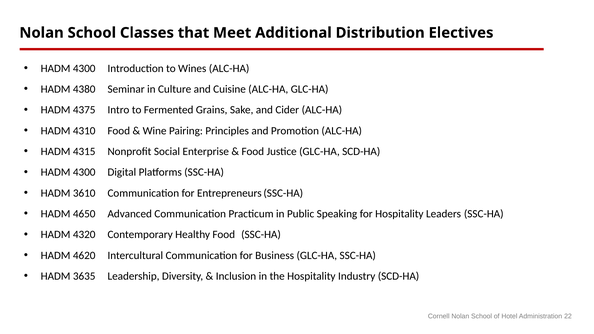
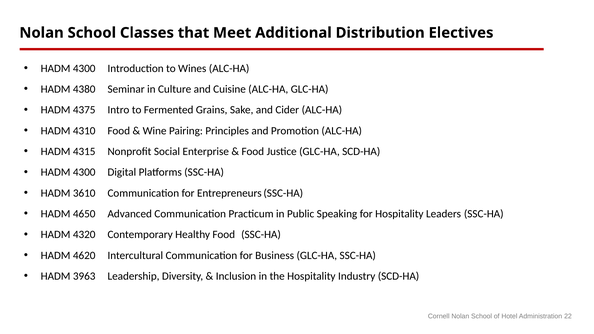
3635: 3635 -> 3963 (84, 276)
